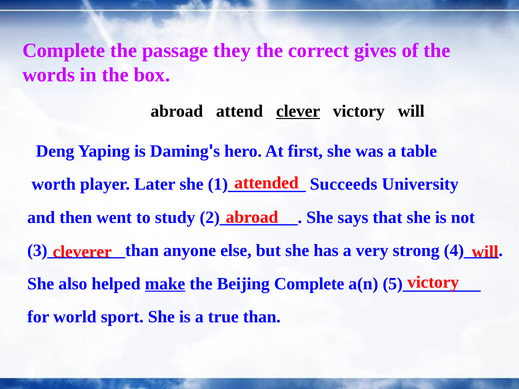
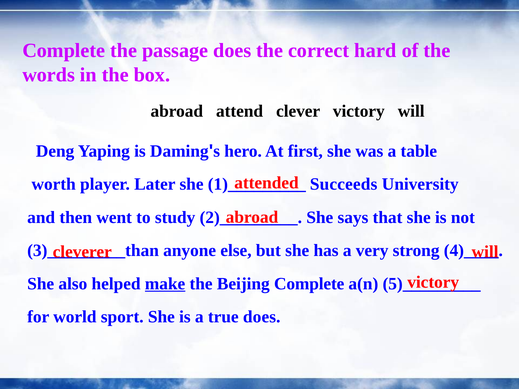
passage they: they -> does (232, 51)
gives: gives -> hard (375, 51)
clever underline: present -> none (298, 111)
true than: than -> does (262, 317)
